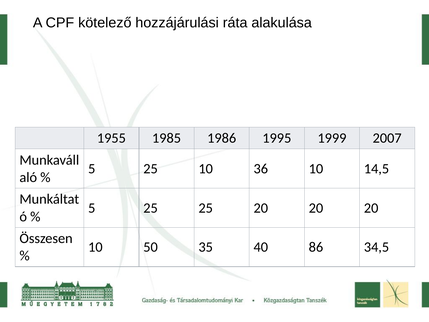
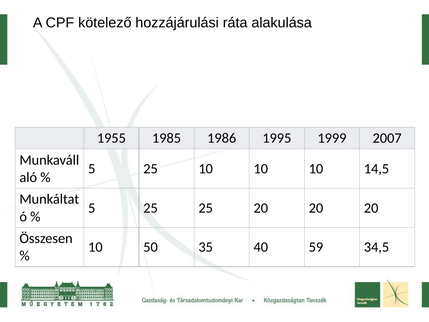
25 10 36: 36 -> 10 (261, 169)
86: 86 -> 59 (316, 247)
